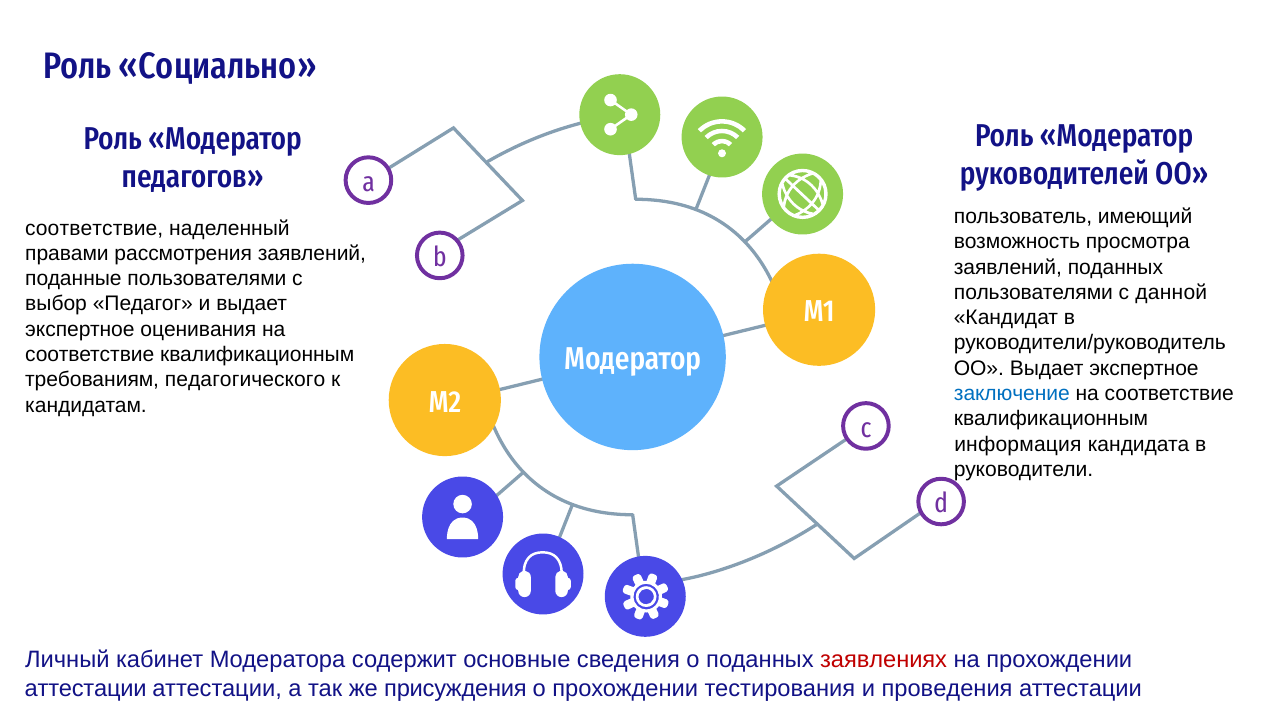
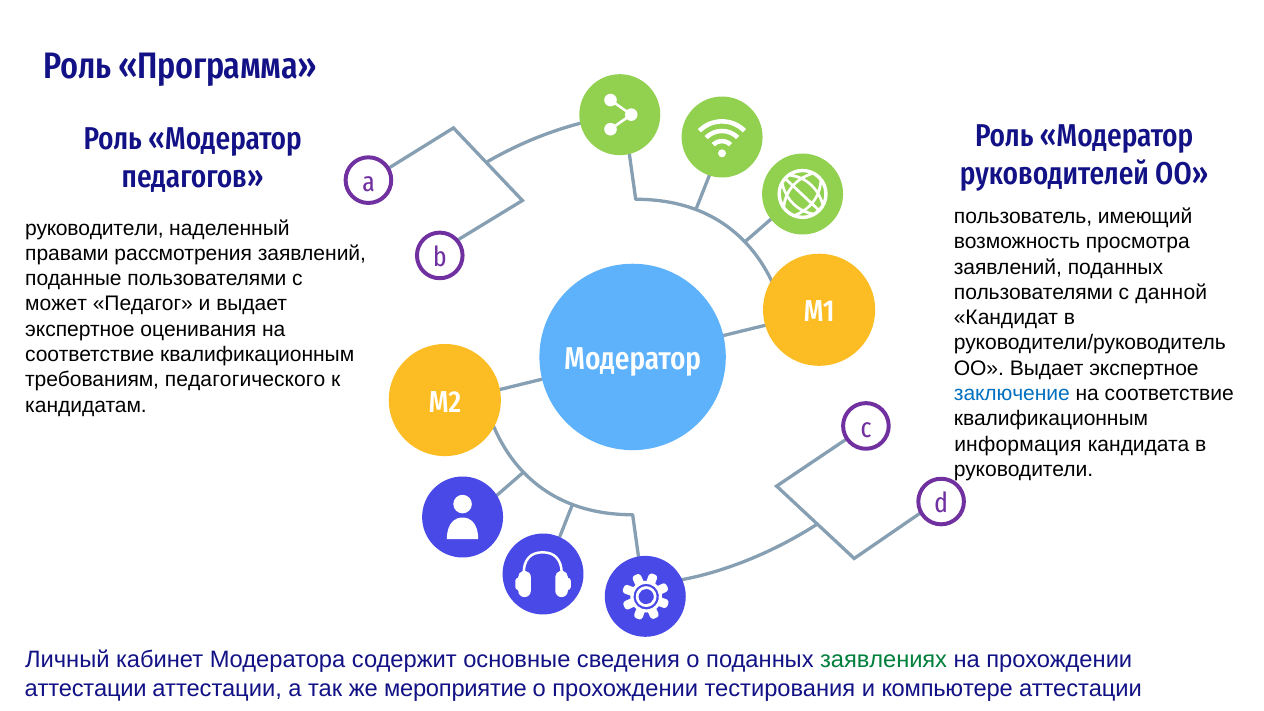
Социально: Социально -> Программа (218, 66)
соответствие: соответствие -> руководители (94, 228)
выбор: выбор -> может (56, 304)
заявлениях colour: red -> green (884, 660)
присуждения: присуждения -> мероприятие (455, 688)
проведения: проведения -> компьютере (947, 688)
